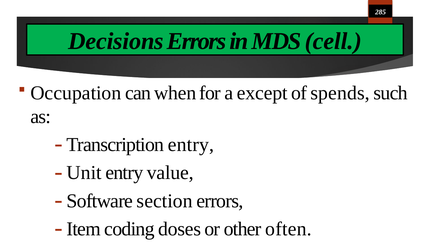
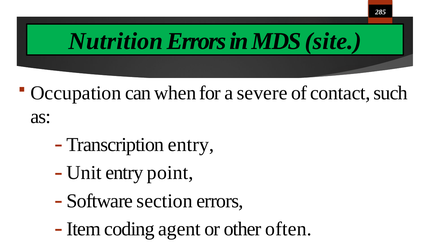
Decisions: Decisions -> Nutrition (116, 41)
cell: cell -> site (333, 41)
except: except -> severe (262, 93)
spends: spends -> contact (340, 93)
value: value -> point (170, 173)
doses: doses -> agent (179, 229)
